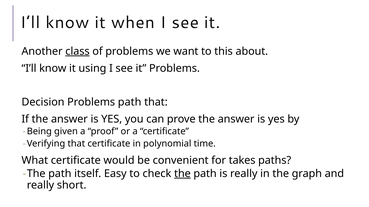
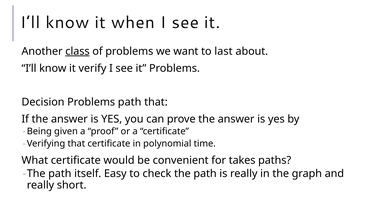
this: this -> last (224, 51)
using: using -> verify (92, 68)
the underline: present -> none (182, 174)
